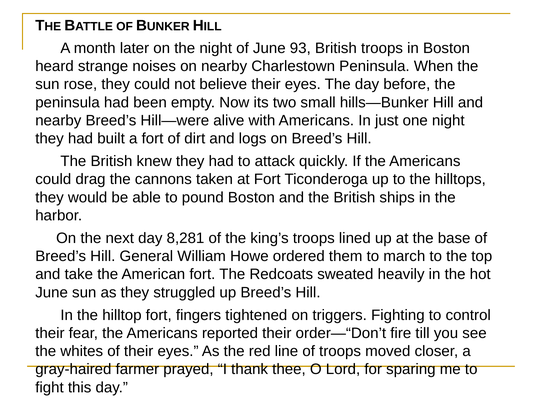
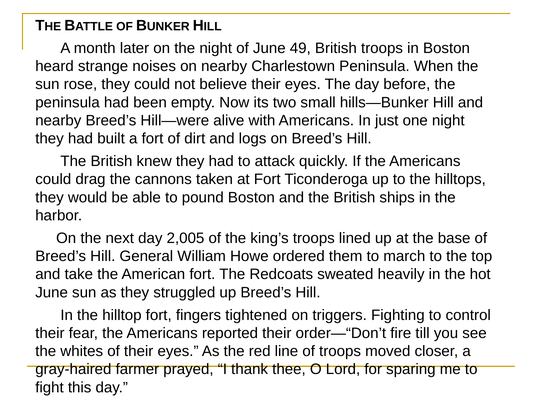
93: 93 -> 49 (300, 48)
8,281: 8,281 -> 2,005 (186, 238)
